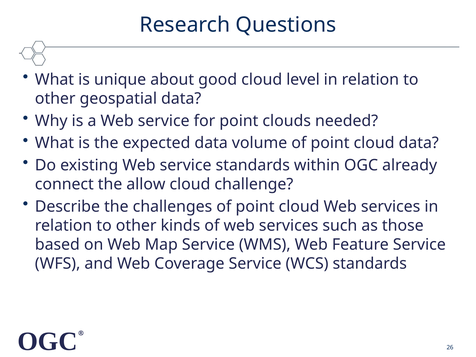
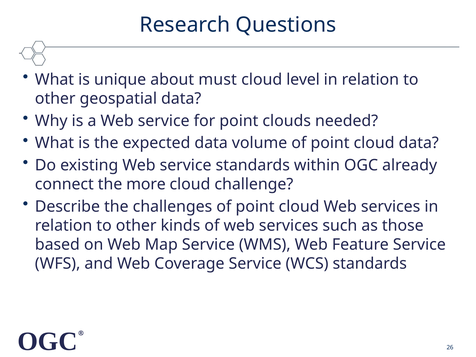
good: good -> must (218, 80)
allow: allow -> more (146, 184)
